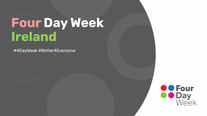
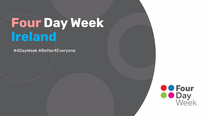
Ireland colour: light green -> light blue (34, 37)
